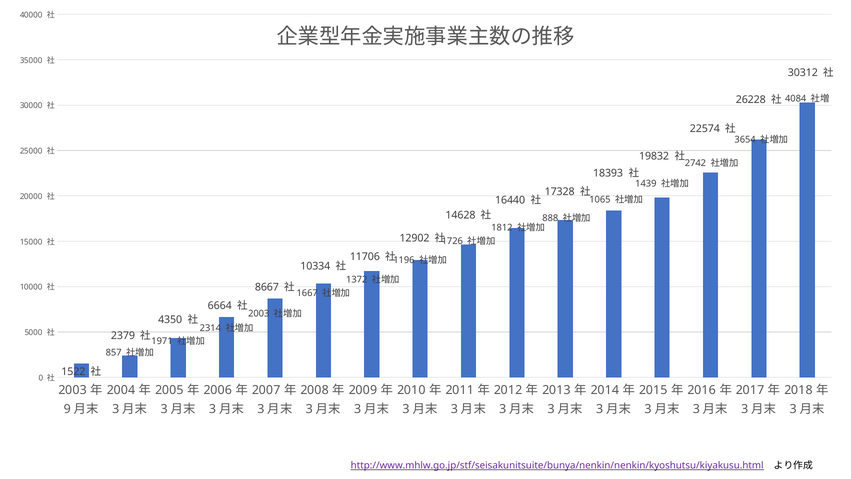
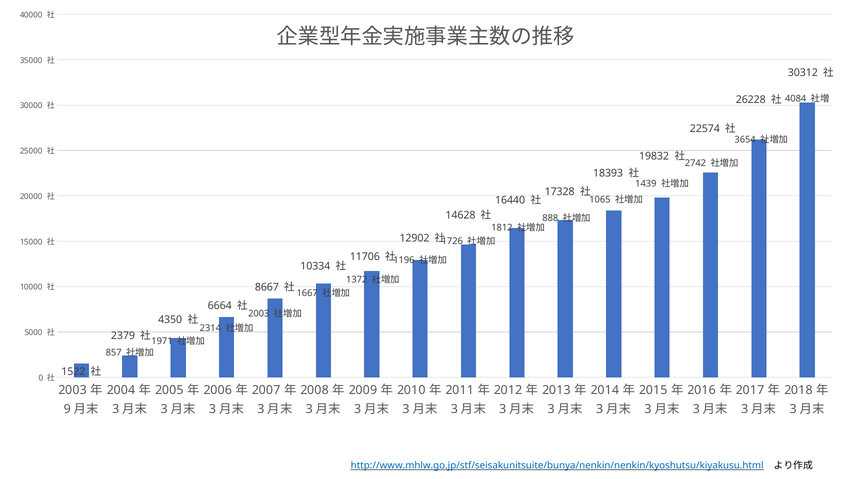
http://www.mhlw.go.jp/stf/seisakunitsuite/bunya/nenkin/nenkin/kyoshutsu/kiyakusu.html colour: purple -> blue (557, 465)
